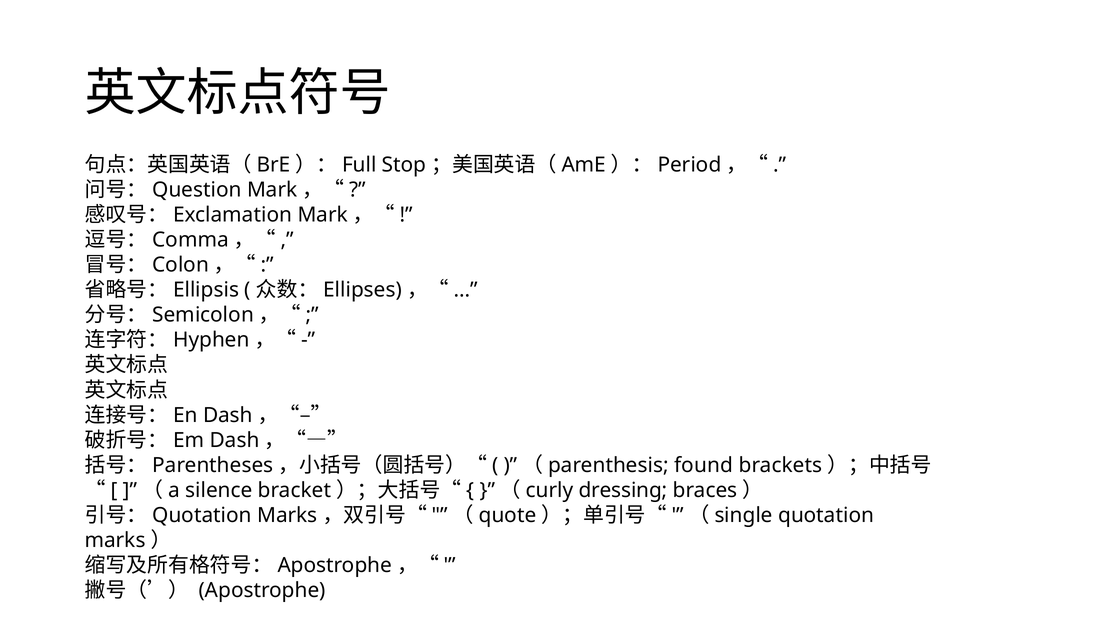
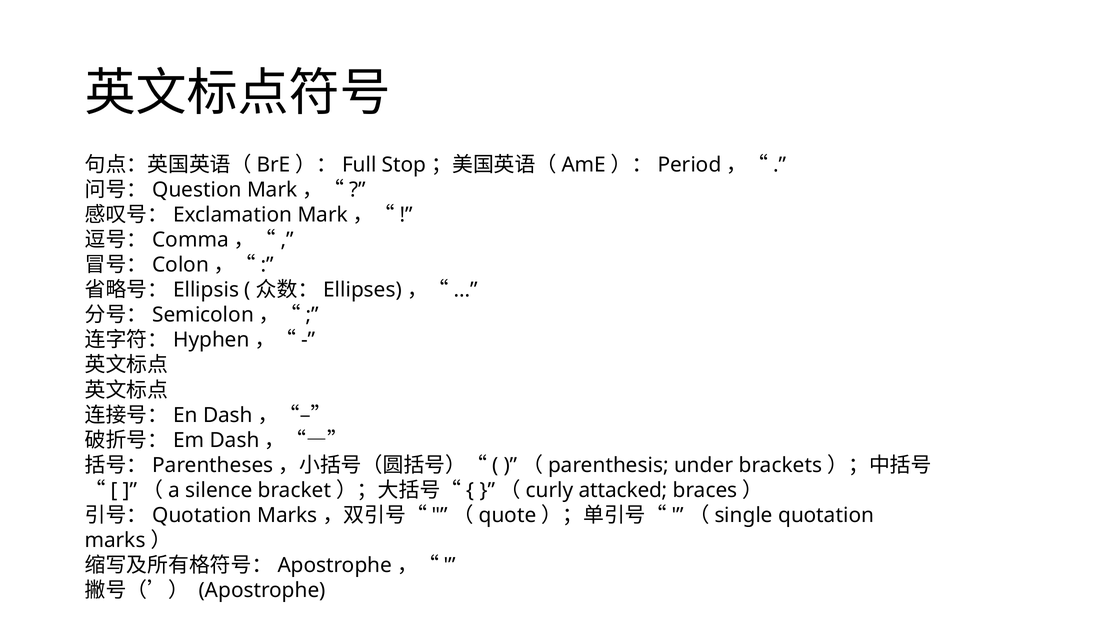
found: found -> under (704, 465)
dressing: dressing -> attacked (623, 490)
